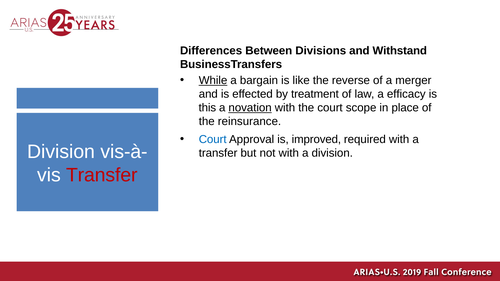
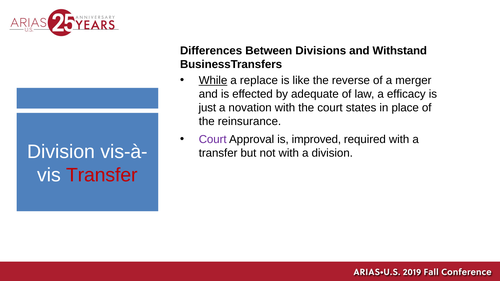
bargain: bargain -> replace (259, 80)
treatment: treatment -> adequate (315, 94)
this: this -> just (207, 108)
novation underline: present -> none (250, 108)
scope: scope -> states (361, 108)
Court colour: blue -> purple (213, 139)
